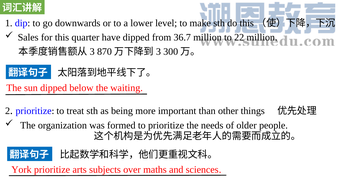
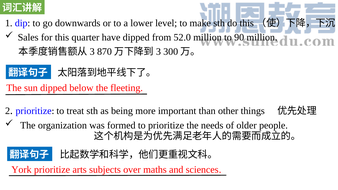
36.7: 36.7 -> 52.0 (182, 37)
22: 22 -> 90 (239, 37)
waiting: waiting -> fleeting (127, 88)
